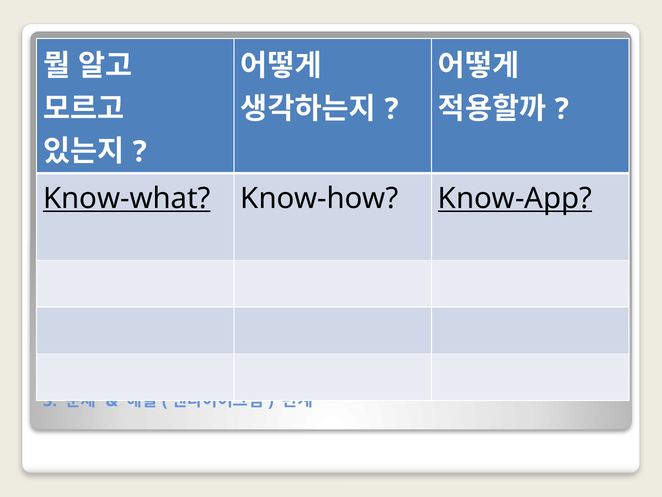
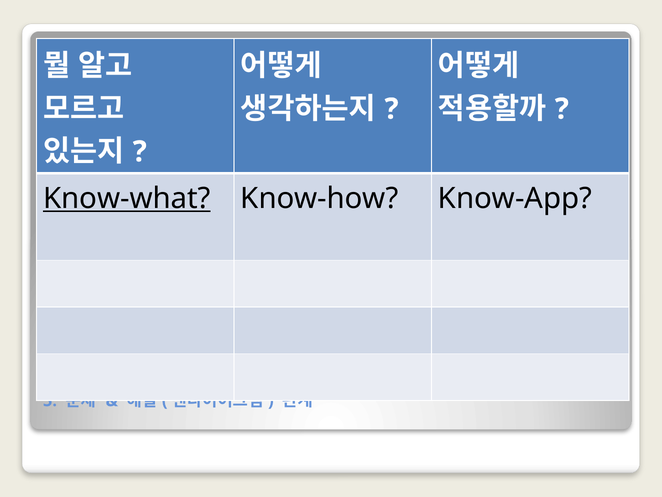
Know-App underline: present -> none (515, 198)
